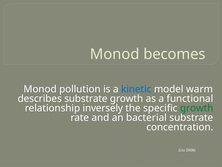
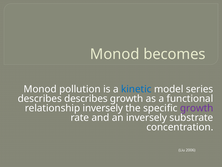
warm: warm -> series (200, 89)
describes substrate: substrate -> describes (86, 98)
growth colour: green -> purple (197, 108)
an bacterial: bacterial -> inversely (147, 117)
